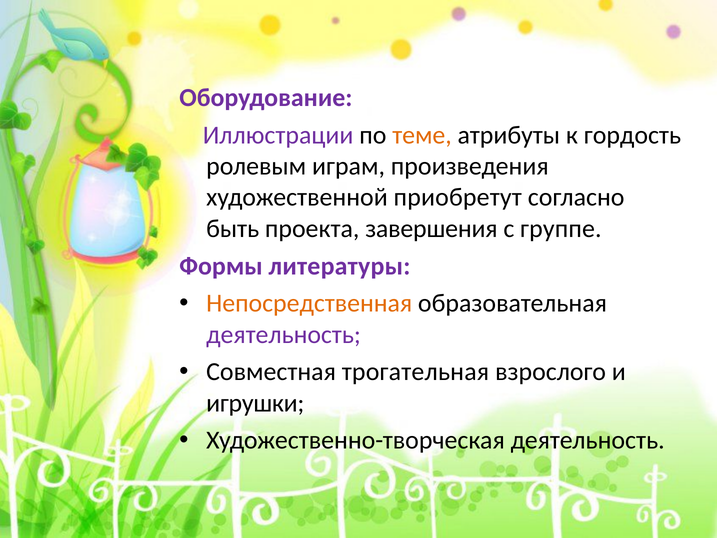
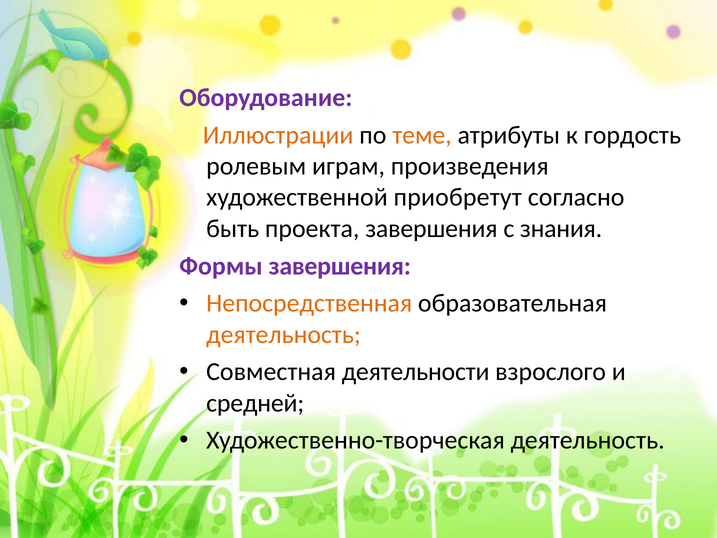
Иллюстрации colour: purple -> orange (278, 135)
группе: группе -> знания (561, 228)
Формы литературы: литературы -> завершения (340, 266)
деятельность colour: purple -> orange (284, 334)
трогательная: трогательная -> деятельности (416, 372)
игрушки: игрушки -> средней (255, 403)
